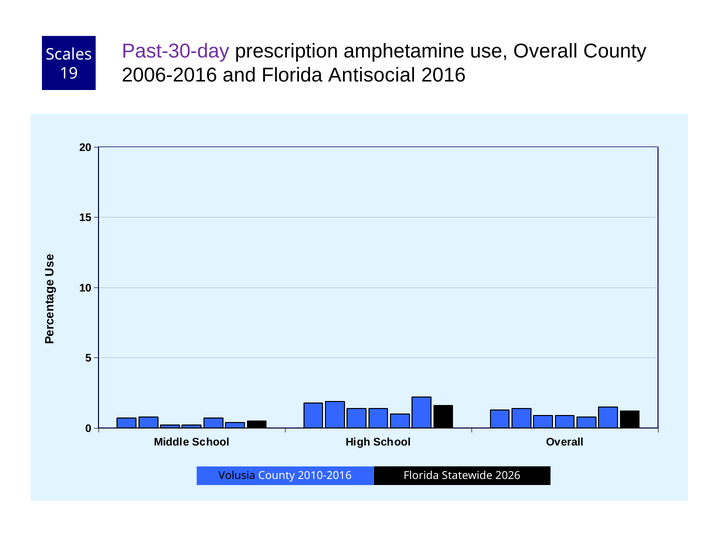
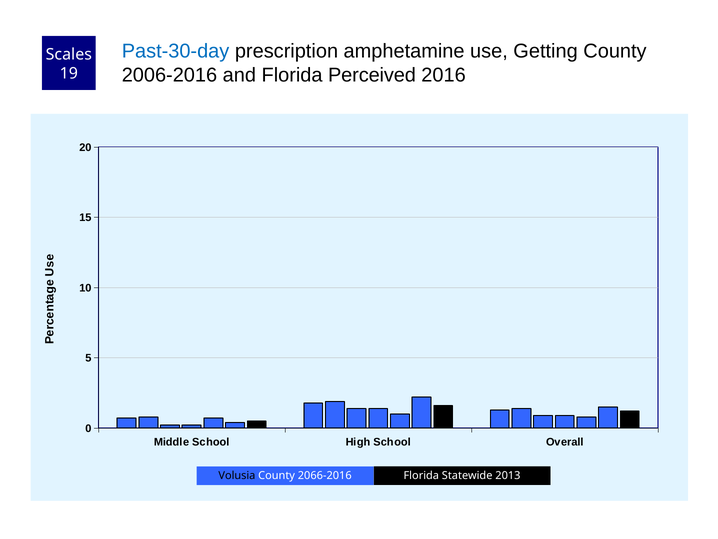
Past-30-day colour: purple -> blue (176, 51)
use Overall: Overall -> Getting (546, 51)
Antisocial: Antisocial -> Perceived (372, 75)
2010-2016: 2010-2016 -> 2066-2016 (325, 475)
2026: 2026 -> 2013 (508, 475)
